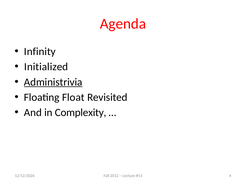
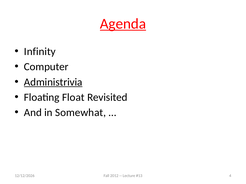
Agenda underline: none -> present (123, 24)
Initialized: Initialized -> Computer (46, 67)
Complexity: Complexity -> Somewhat (81, 113)
